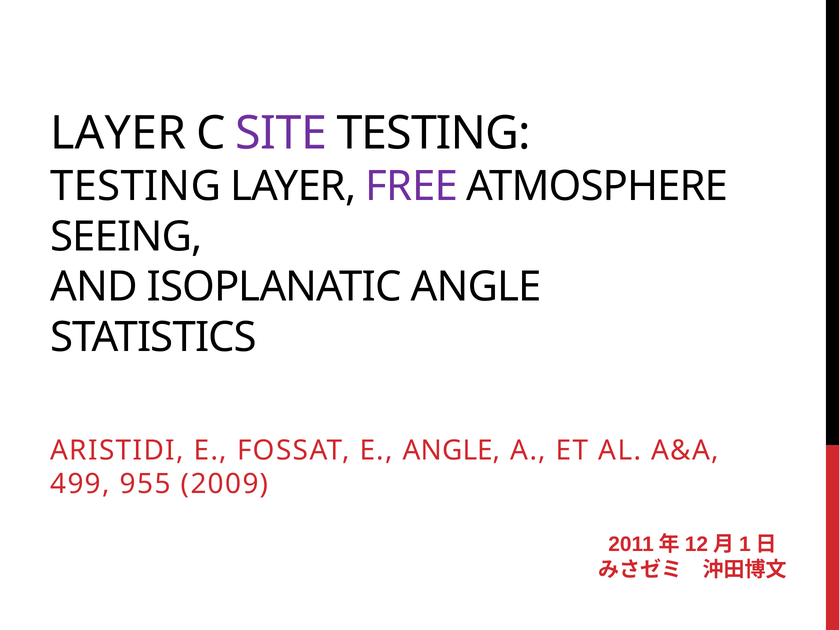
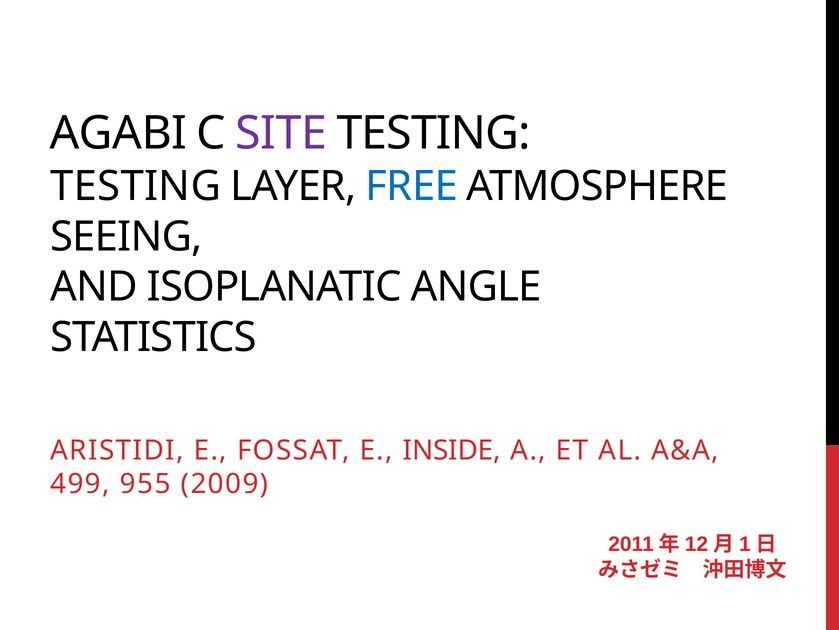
LAYER: LAYER -> AGABI (118, 133)
FREE colour: purple -> blue (412, 186)
E ANGLE: ANGLE -> INSIDE (452, 450)
